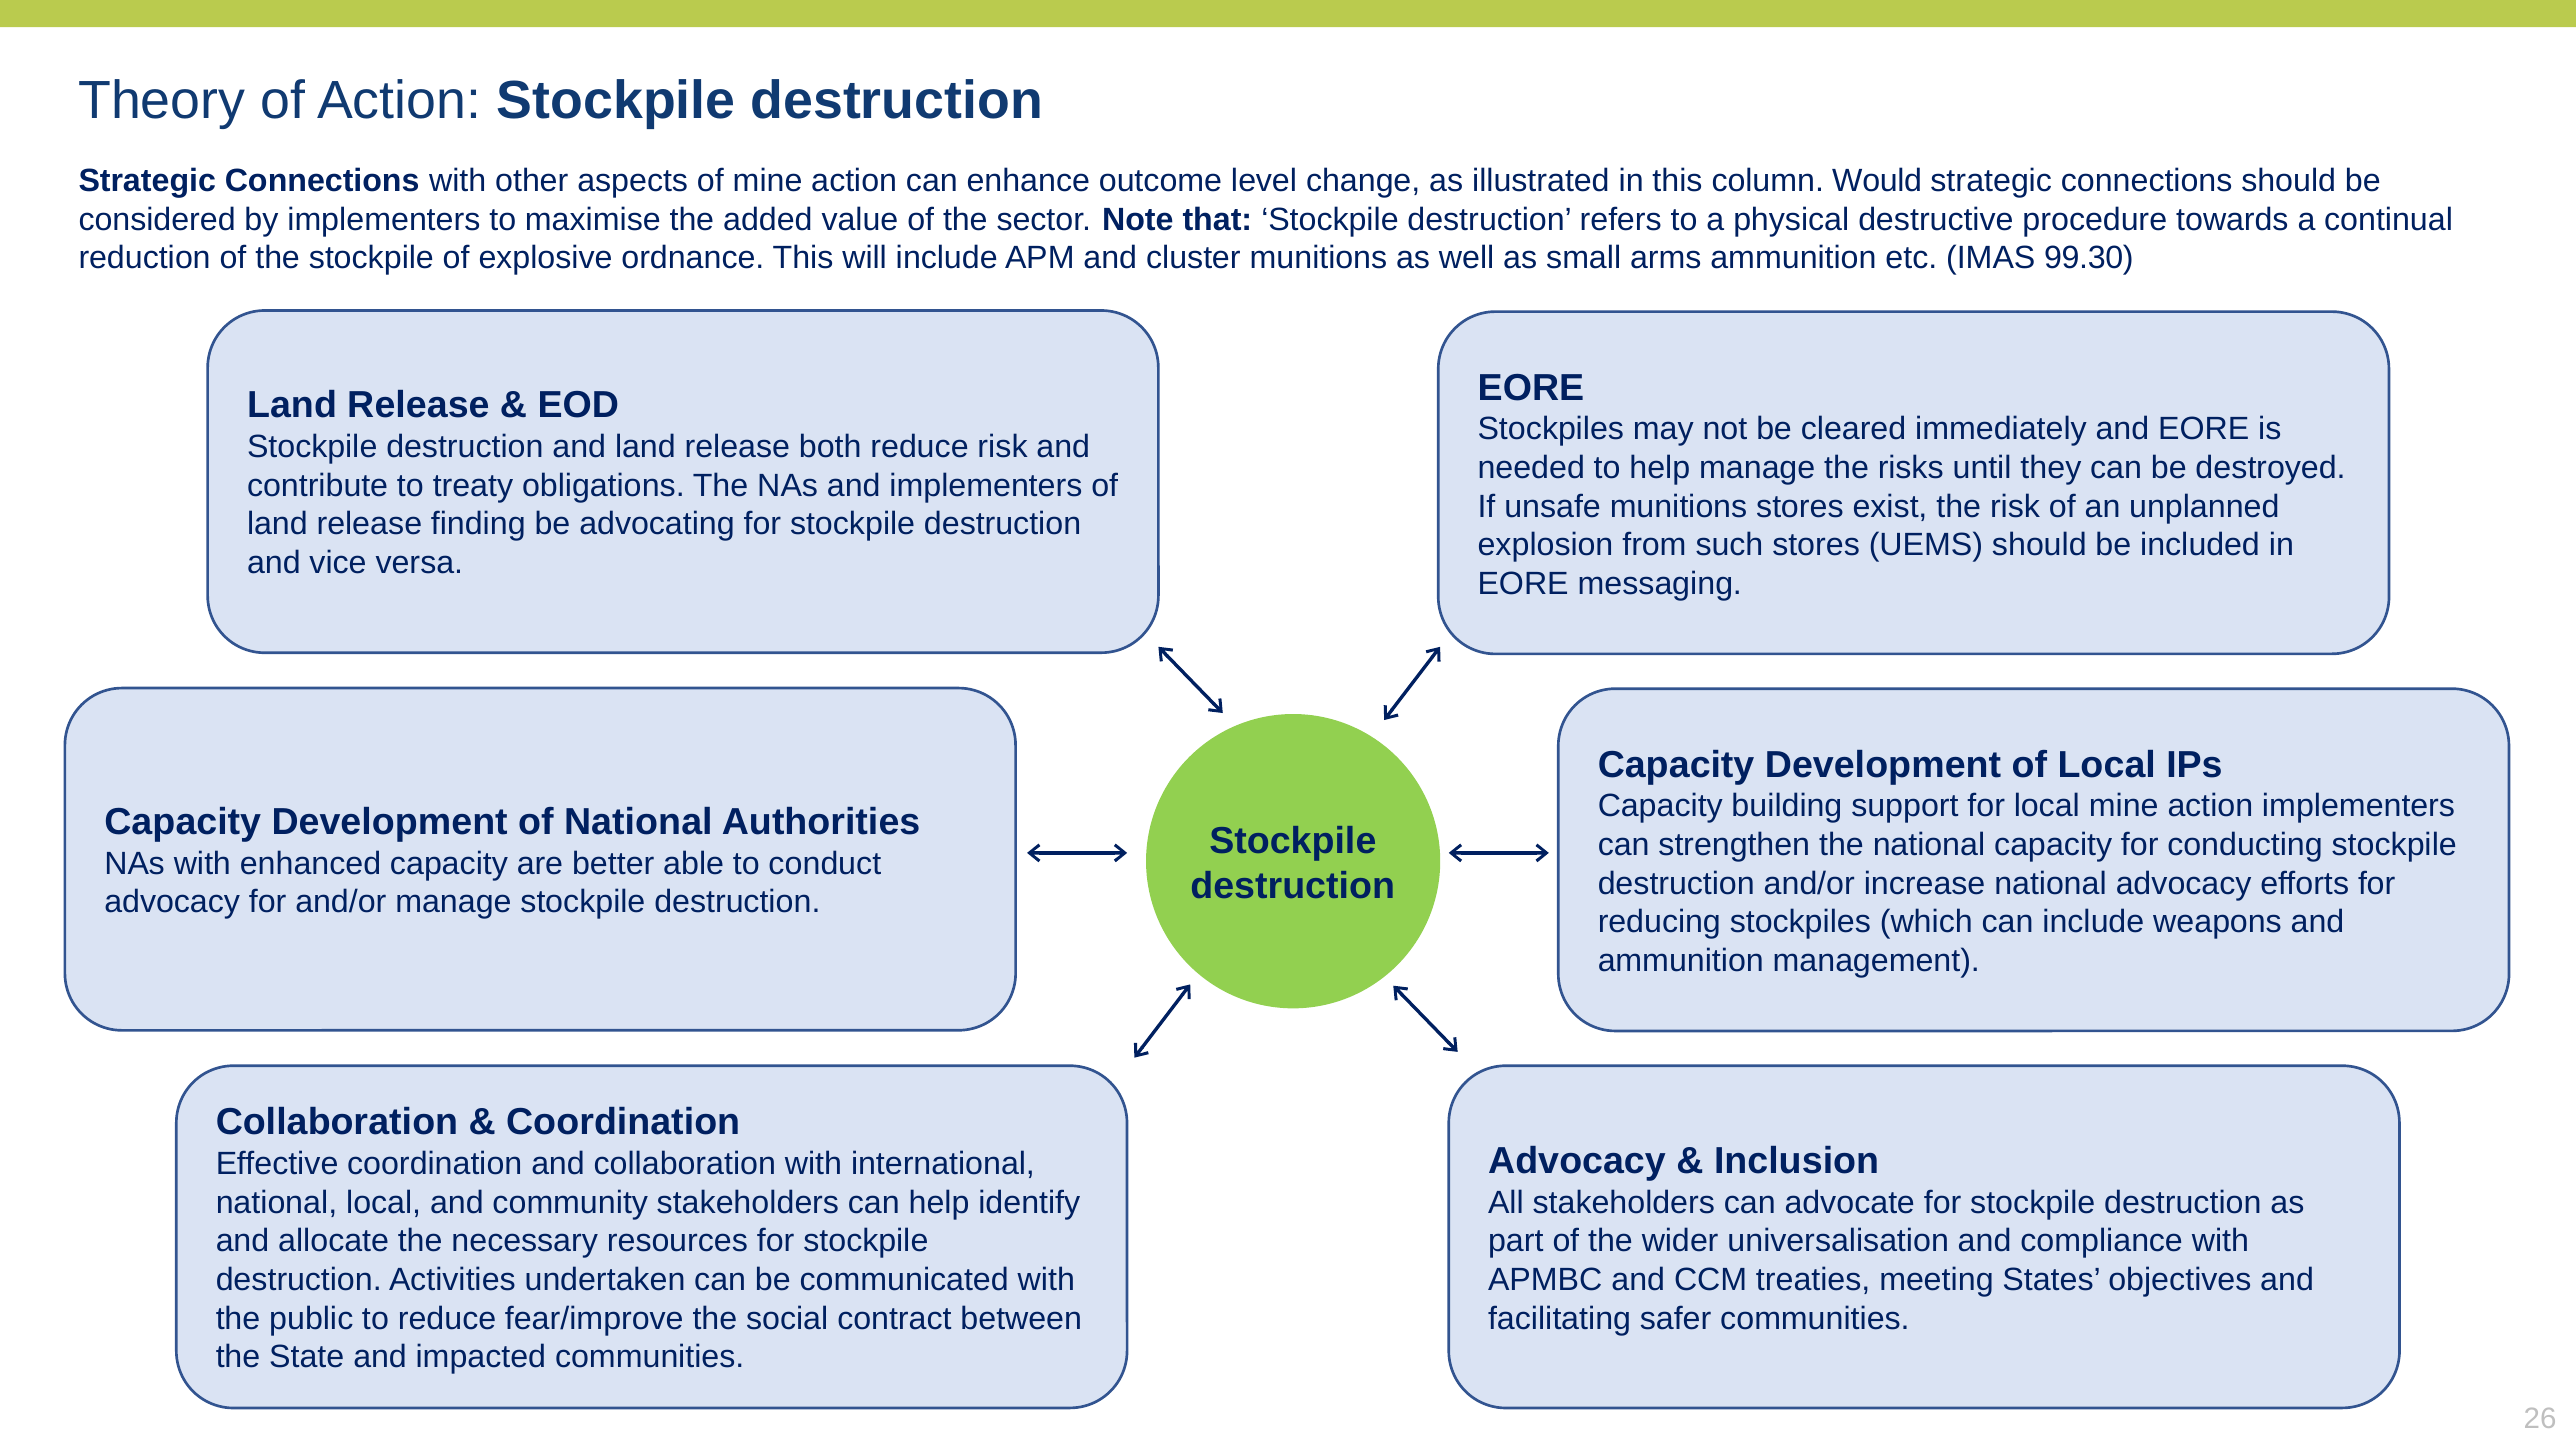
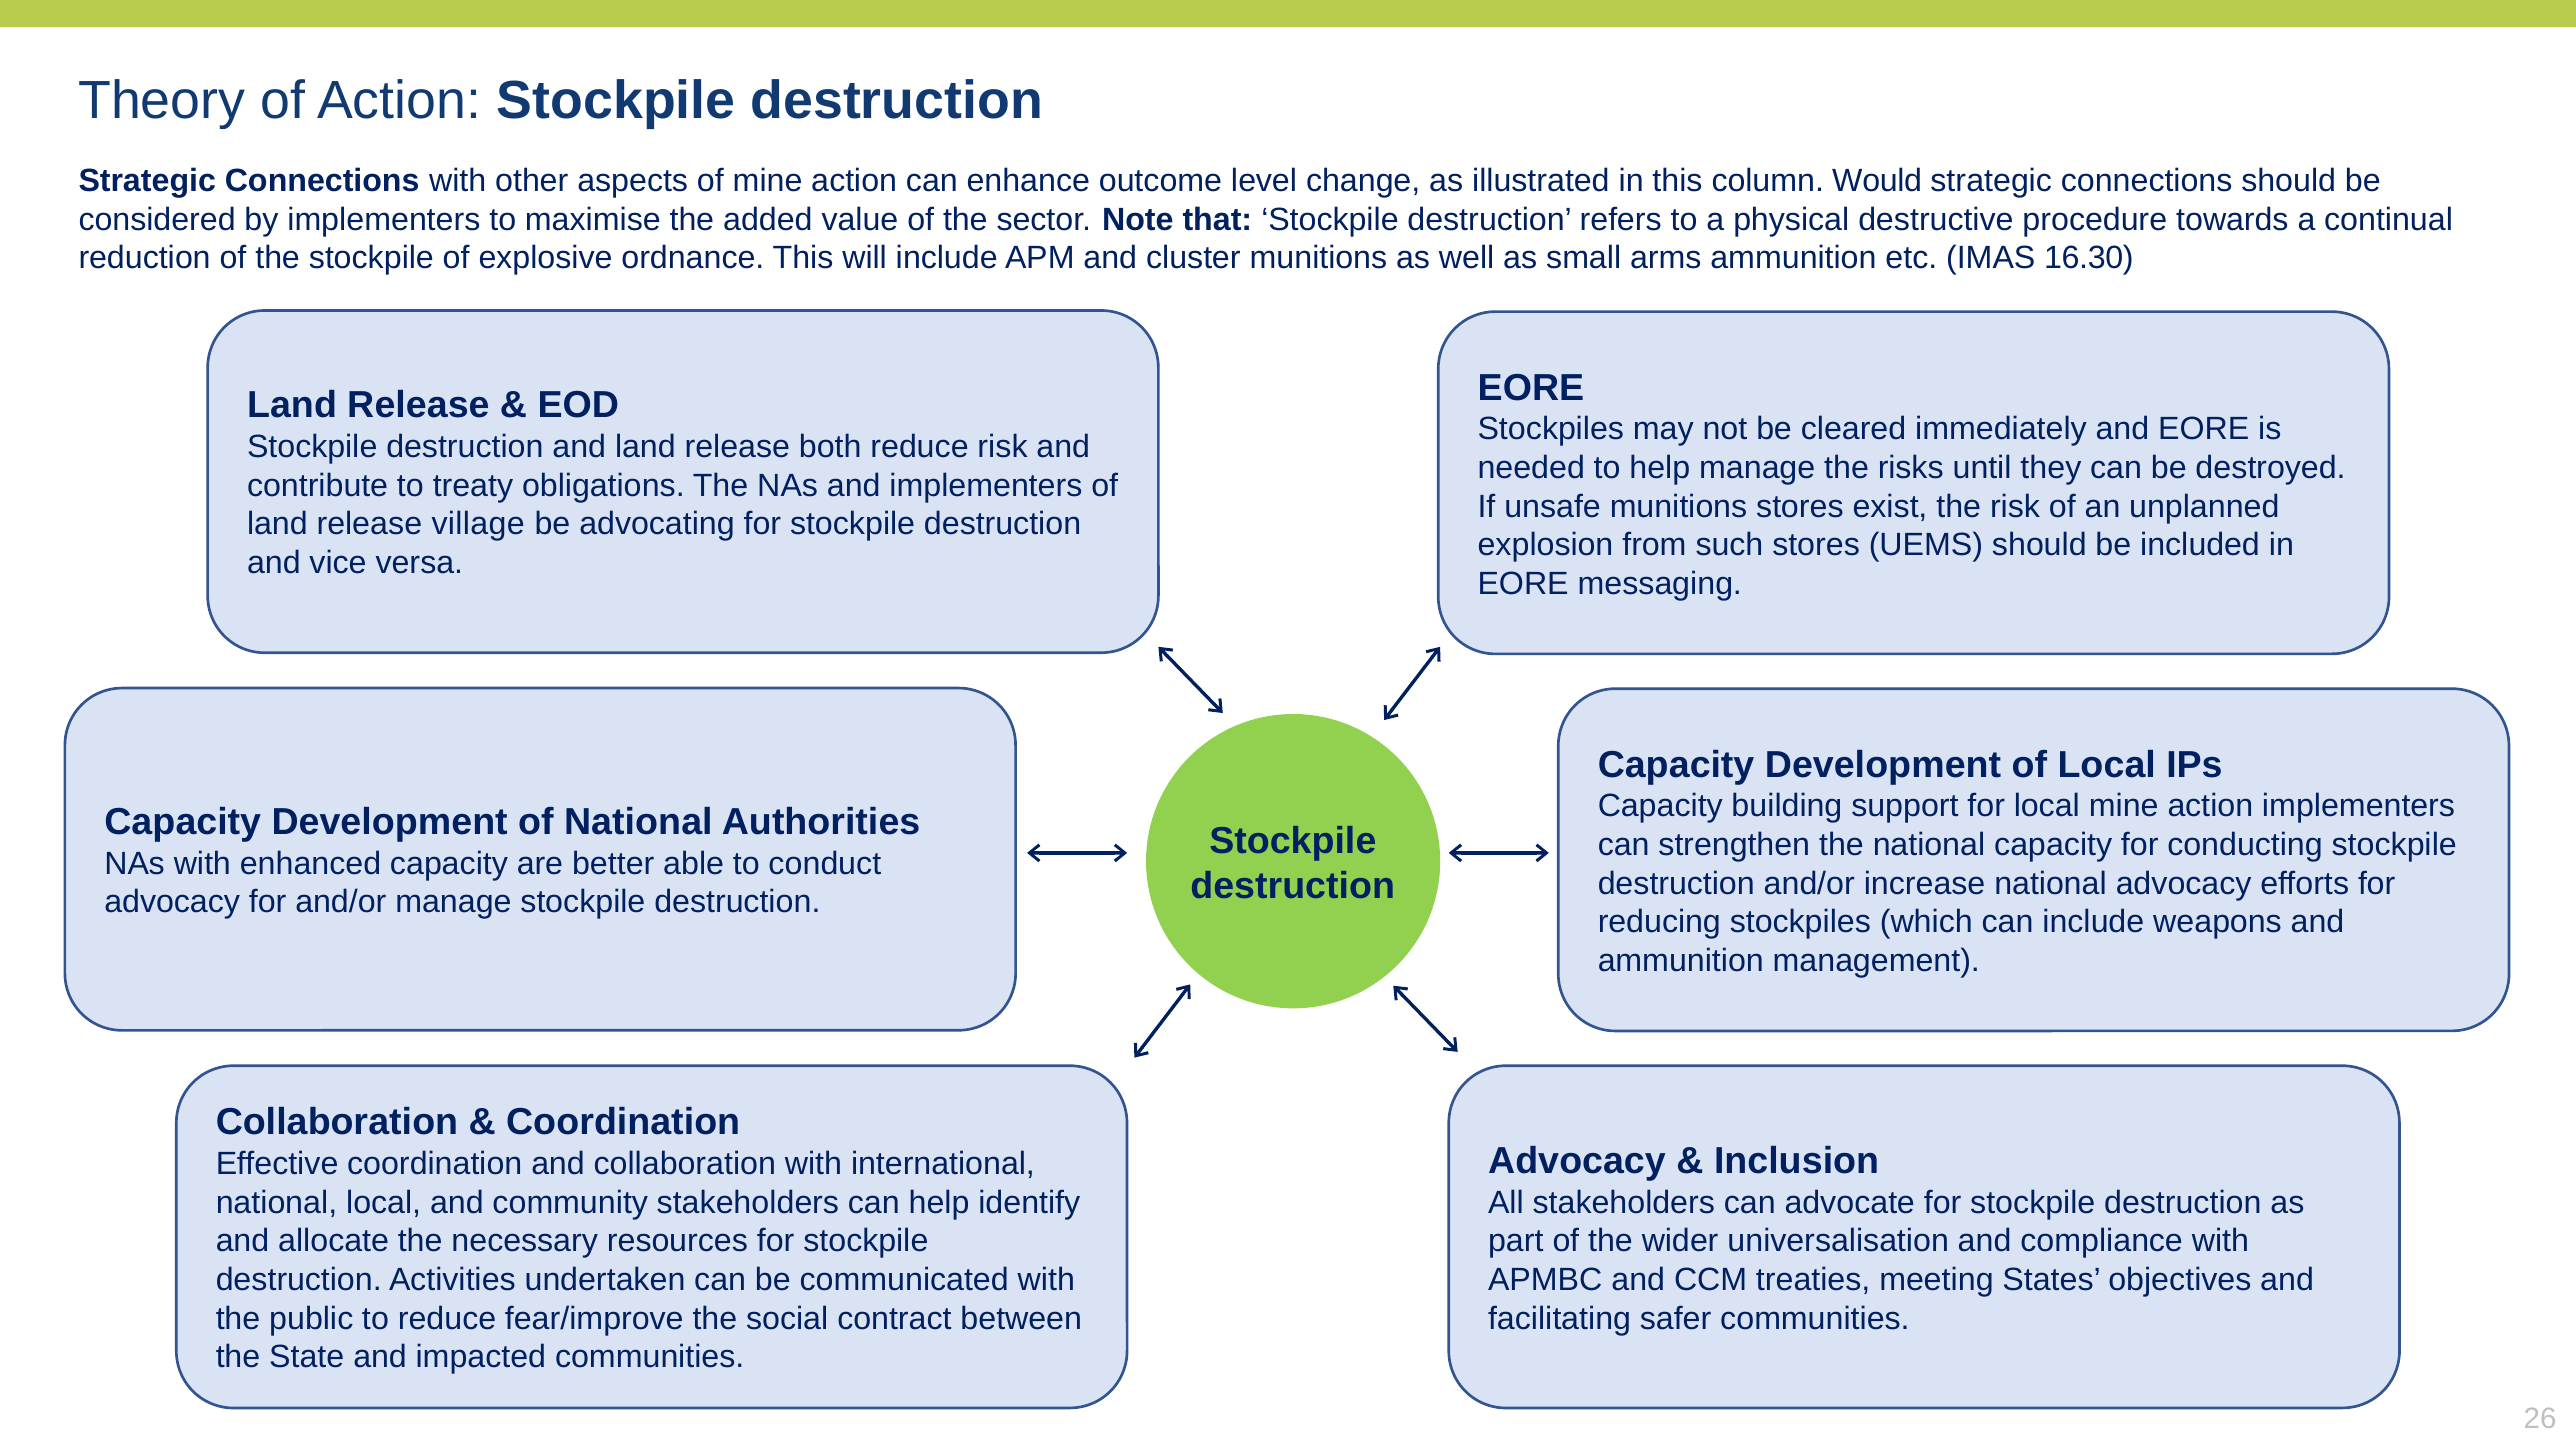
99.30: 99.30 -> 16.30 (2089, 258)
finding: finding -> village (478, 524)
